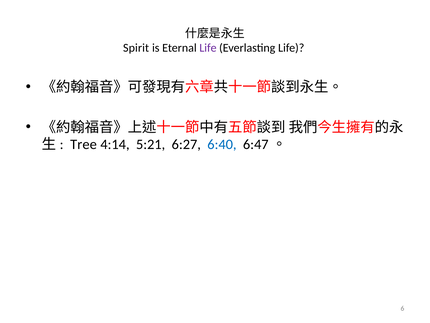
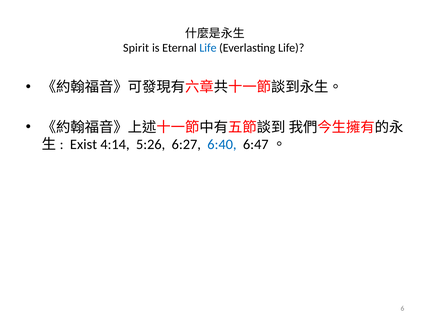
Life colour: purple -> blue (208, 48)
Tree: Tree -> Exist (84, 144)
5:21: 5:21 -> 5:26 (151, 144)
